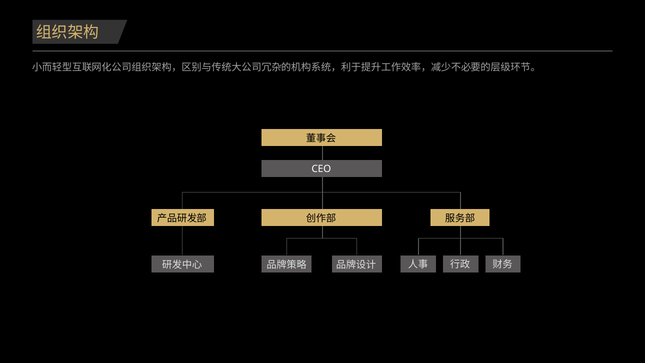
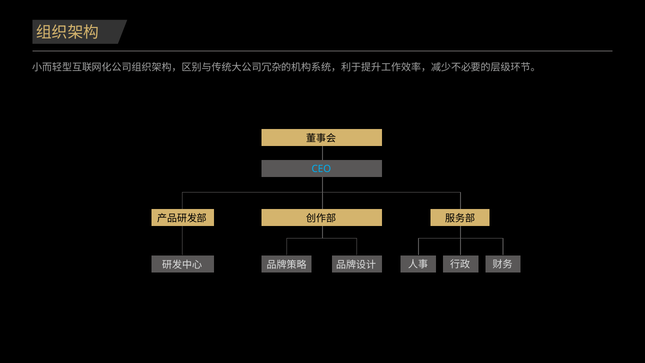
CEO colour: white -> light blue (321, 169)
